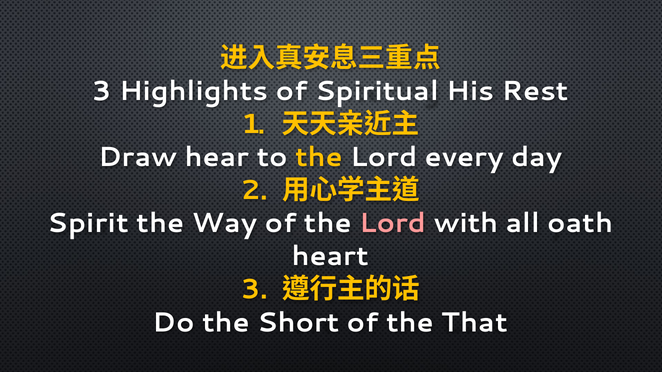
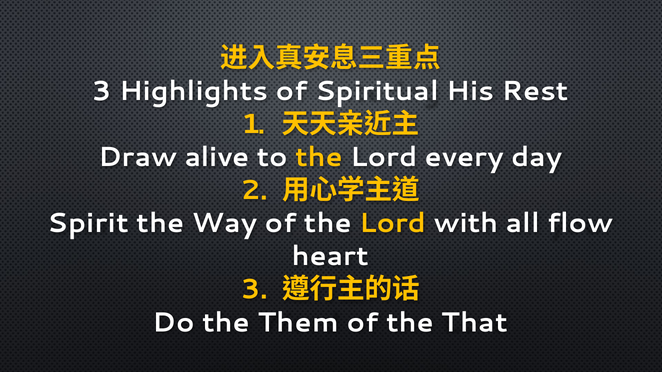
hear: hear -> alive (217, 157)
Lord colour: pink -> yellow (393, 223)
oath: oath -> flow (580, 223)
Short: Short -> Them (298, 323)
